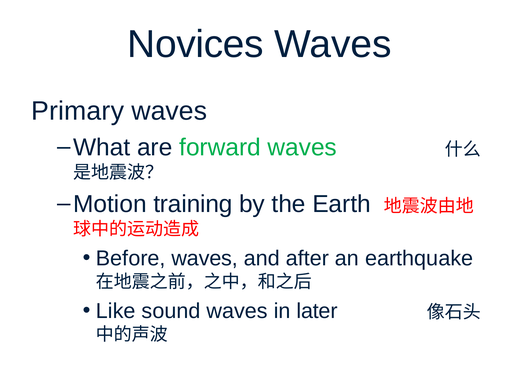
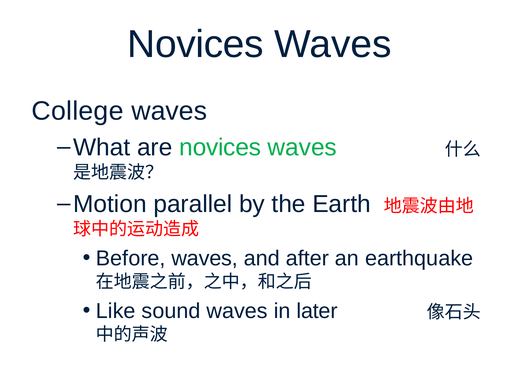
Primary: Primary -> College (78, 111)
are forward: forward -> novices (220, 148)
training: training -> parallel (193, 204)
